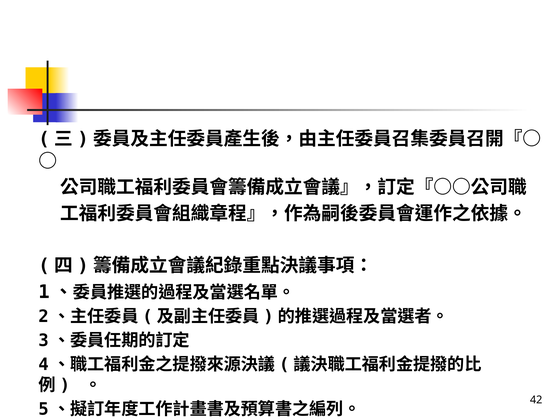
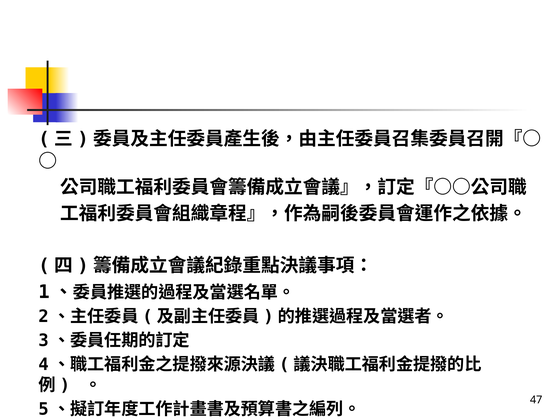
42: 42 -> 47 (536, 400)
